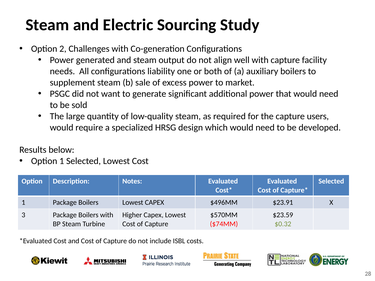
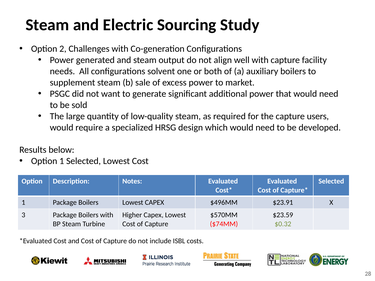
liability: liability -> solvent (161, 71)
